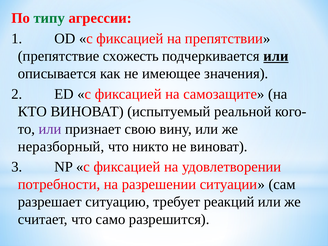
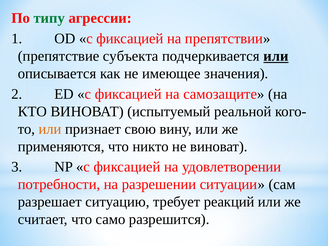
схожесть: схожесть -> субъекта (131, 56)
или colour: purple -> orange (50, 129)
неразборный: неразборный -> применяются (61, 147)
